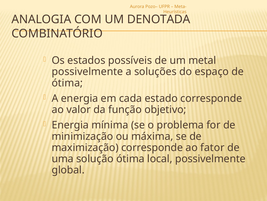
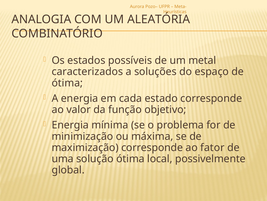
DENOTADA: DENOTADA -> ALEATÓRIA (159, 19)
possivelmente: possivelmente -> caracterizados (87, 71)
